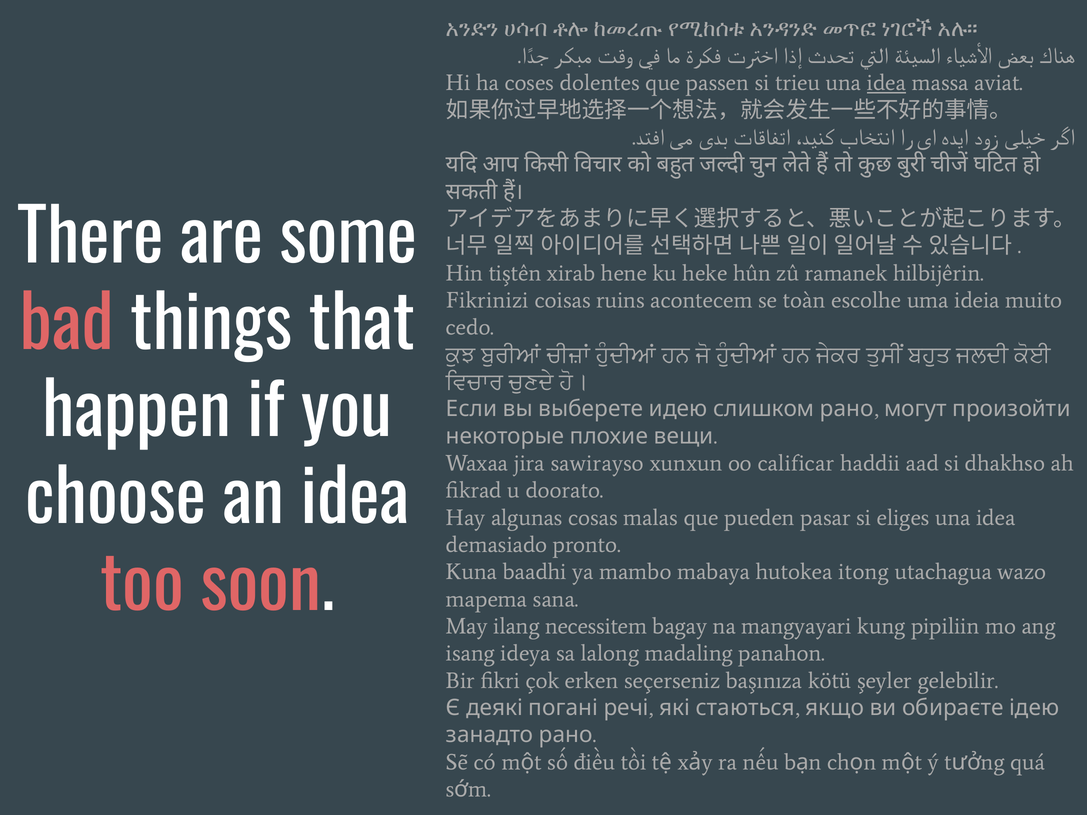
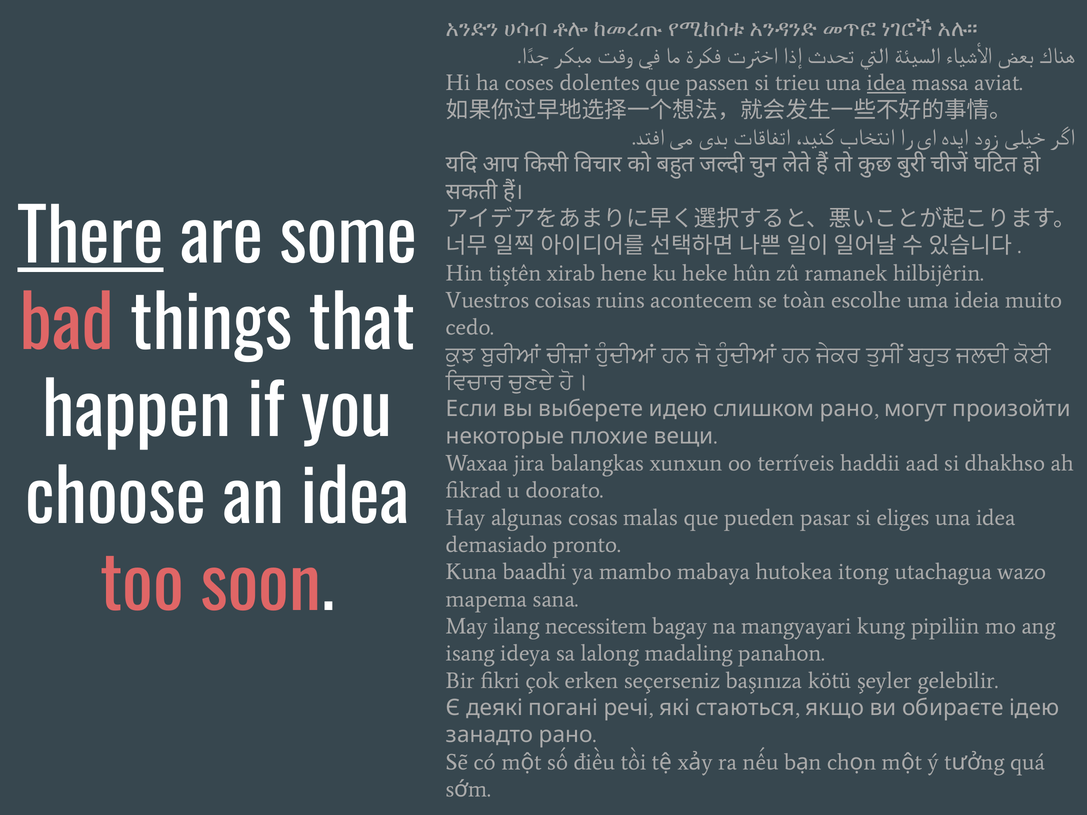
There underline: none -> present (91, 239)
Fikrinizi: Fikrinizi -> Vuestros (488, 300)
sawirayso: sawirayso -> balangkas (597, 463)
calificar: calificar -> terríveis (796, 463)
